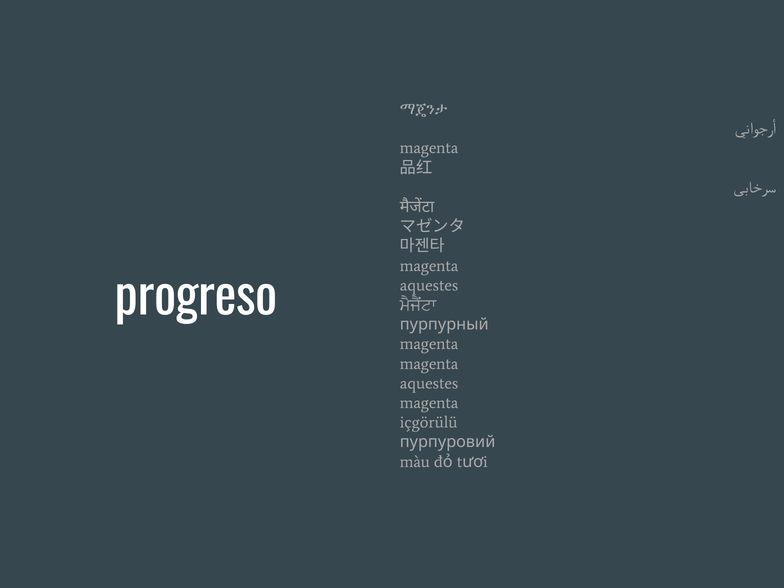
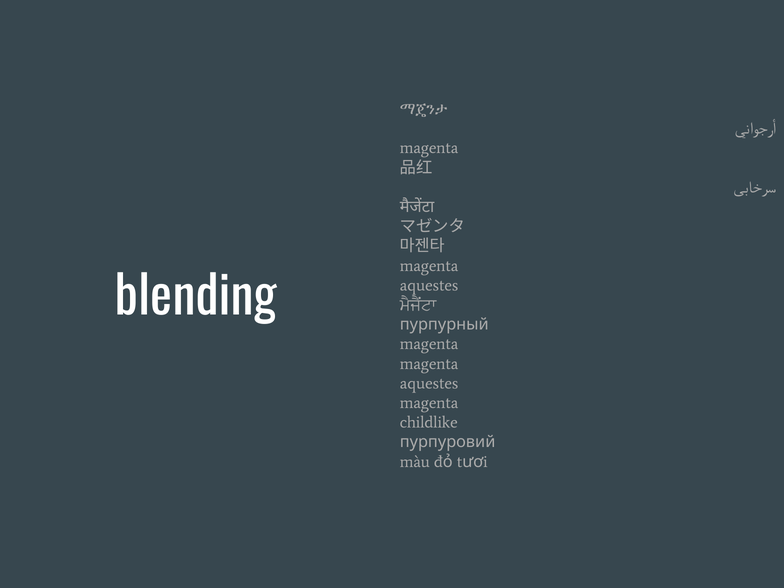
progreso: progreso -> blending (196, 298)
içgörülü: içgörülü -> childlike (429, 423)
